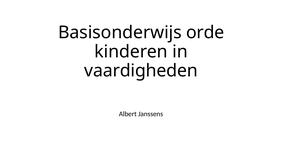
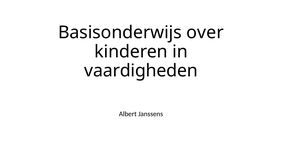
orde: orde -> over (205, 32)
